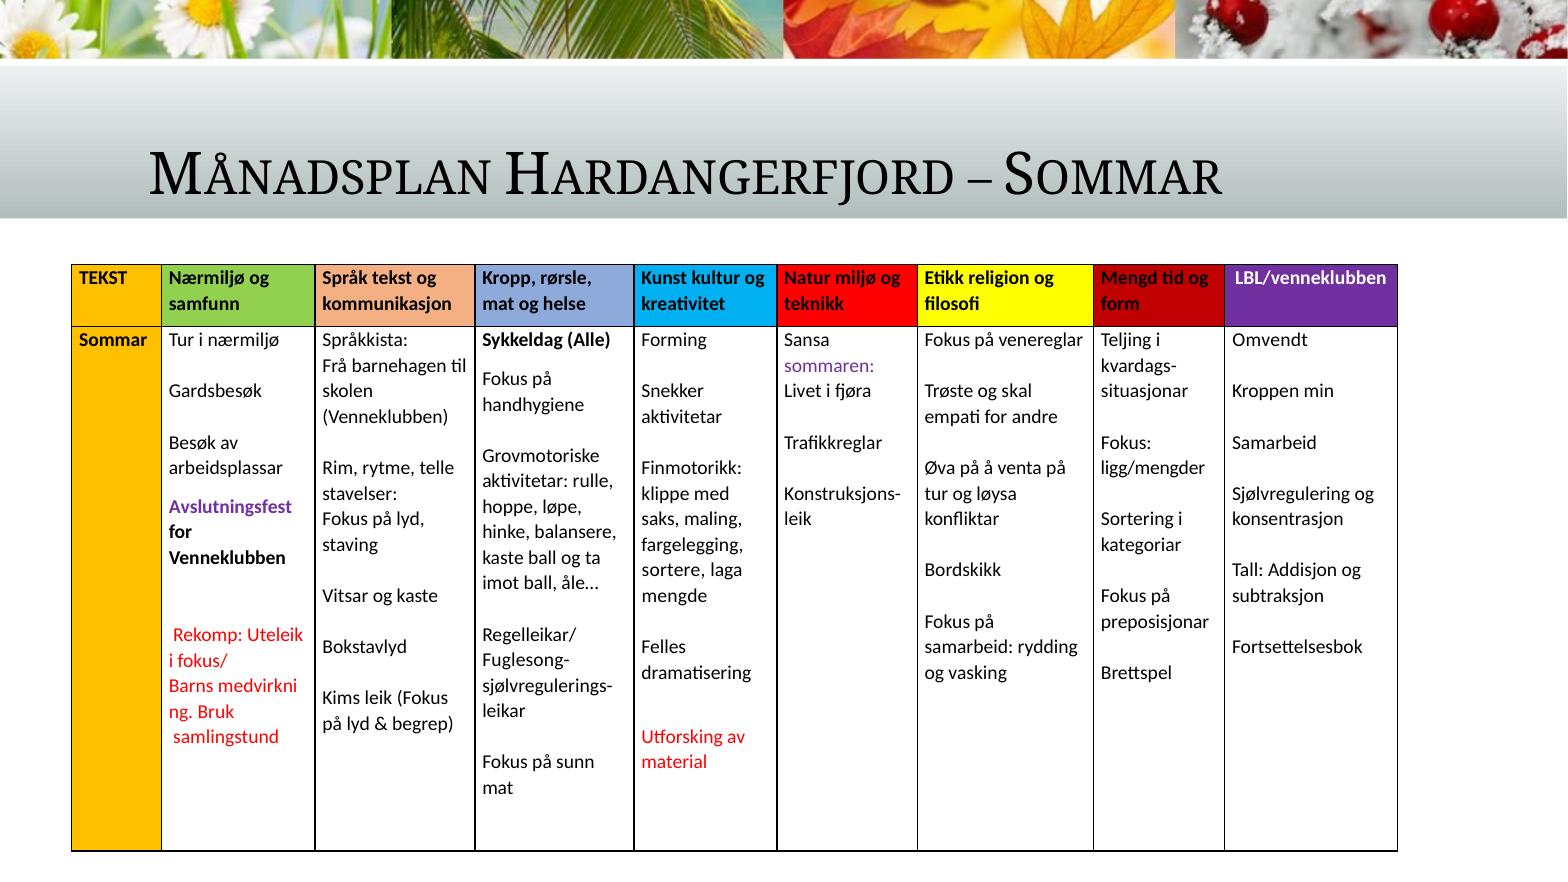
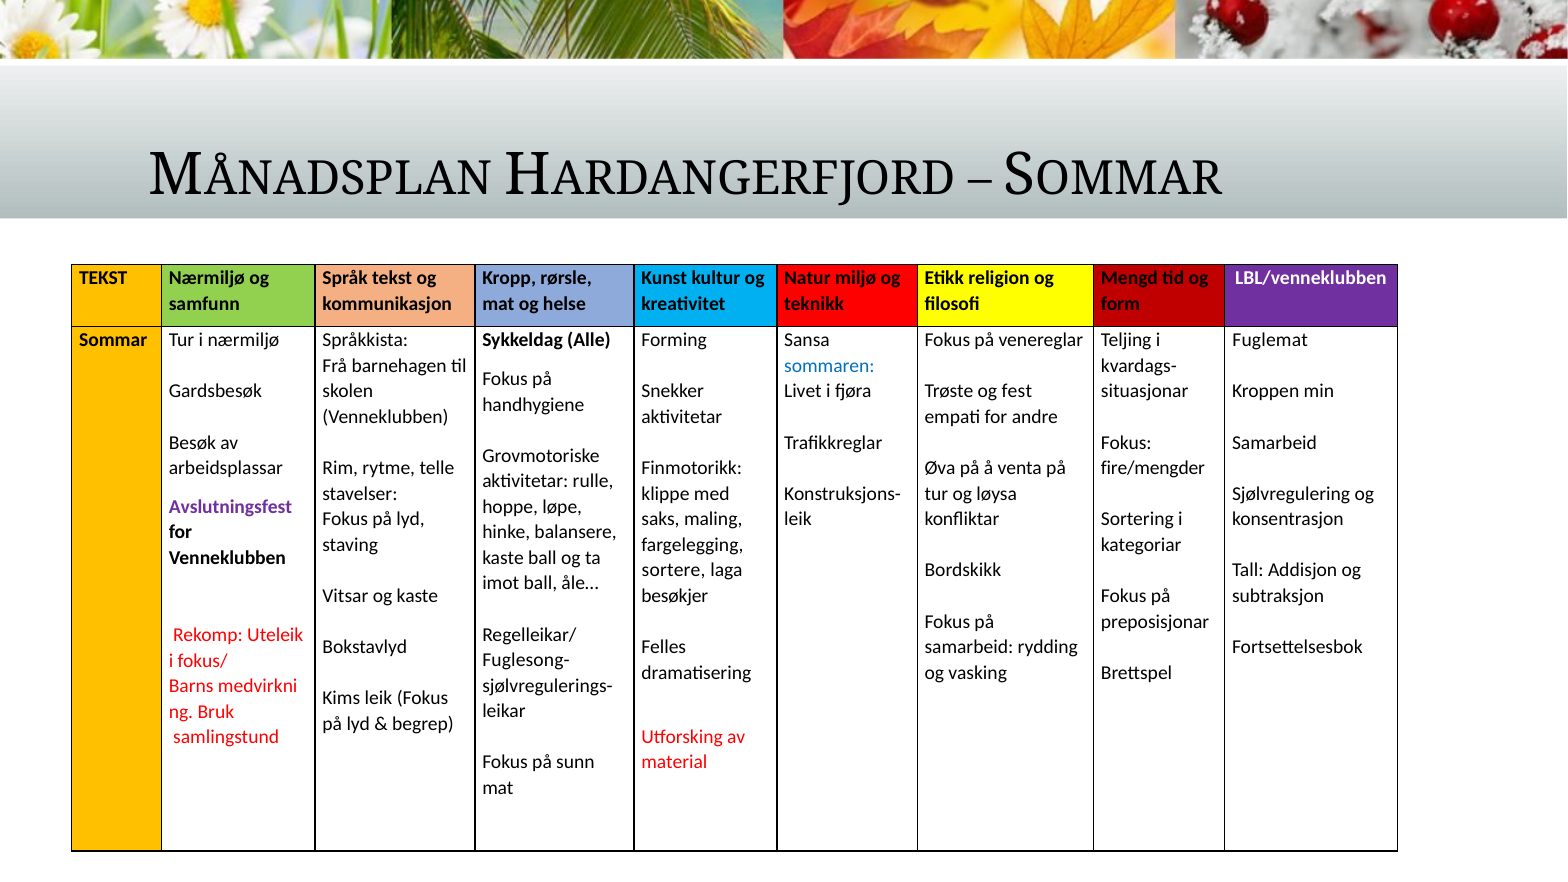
Omvendt: Omvendt -> Fuglemat (1270, 340)
sommaren colour: purple -> blue (829, 366)
skal: skal -> fest (1017, 392)
ligg/mengder: ligg/mengder -> fire/mengder (1153, 468)
mengde: mengde -> besøkjer (675, 596)
